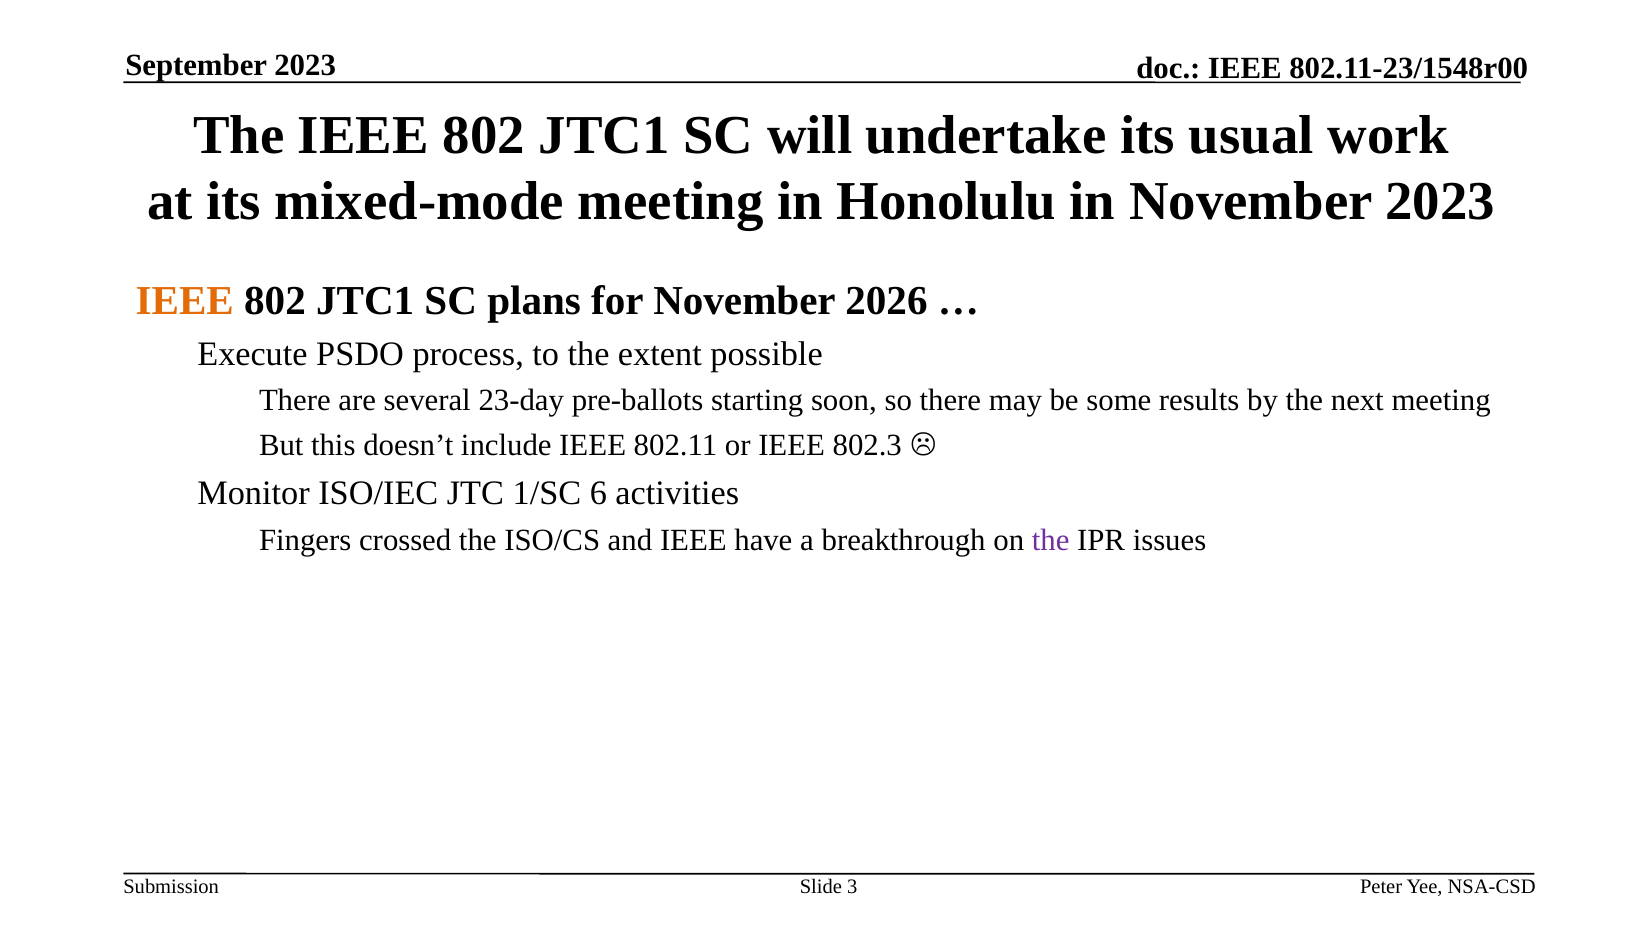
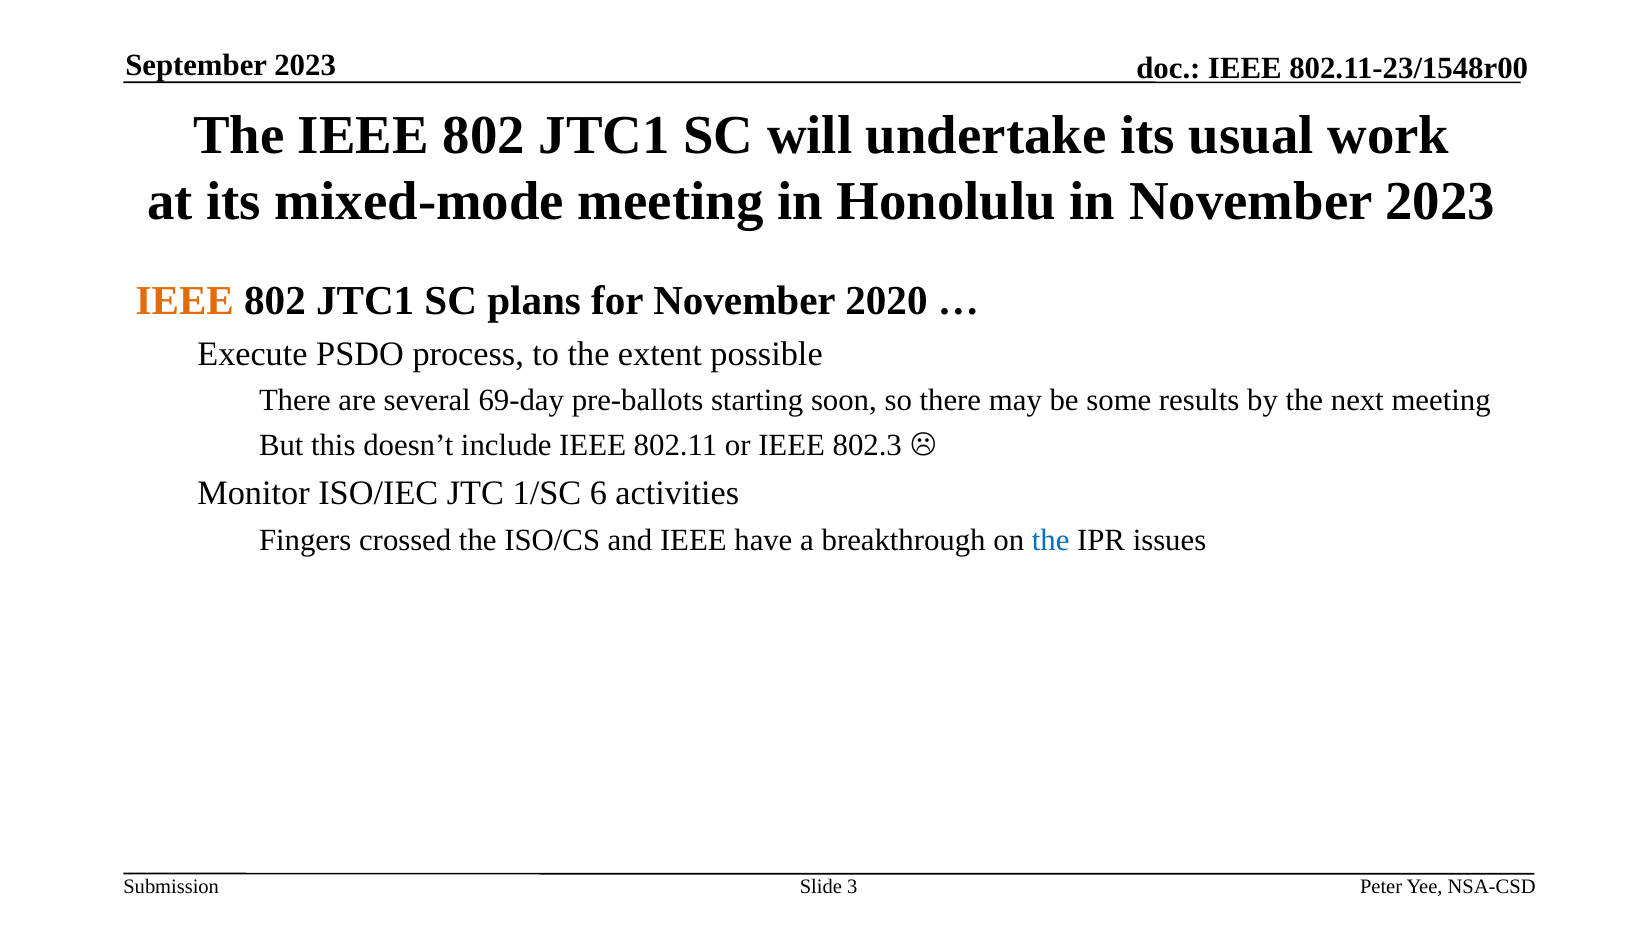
2026: 2026 -> 2020 (886, 301)
23-day: 23-day -> 69-day (521, 401)
the colour: purple -> blue (1051, 540)
